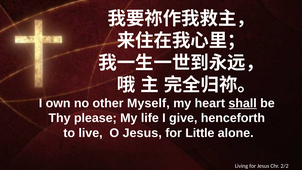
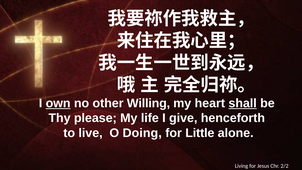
own underline: none -> present (58, 103)
Myself: Myself -> Willing (148, 103)
O Jesus: Jesus -> Doing (142, 133)
